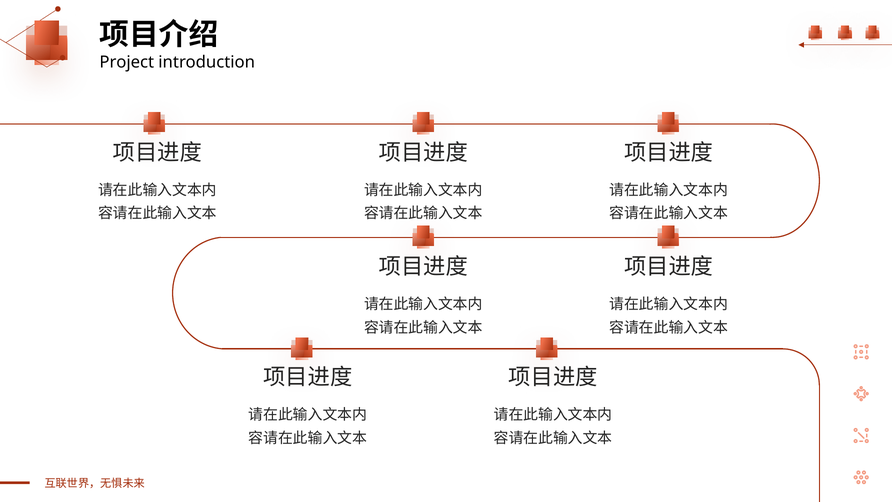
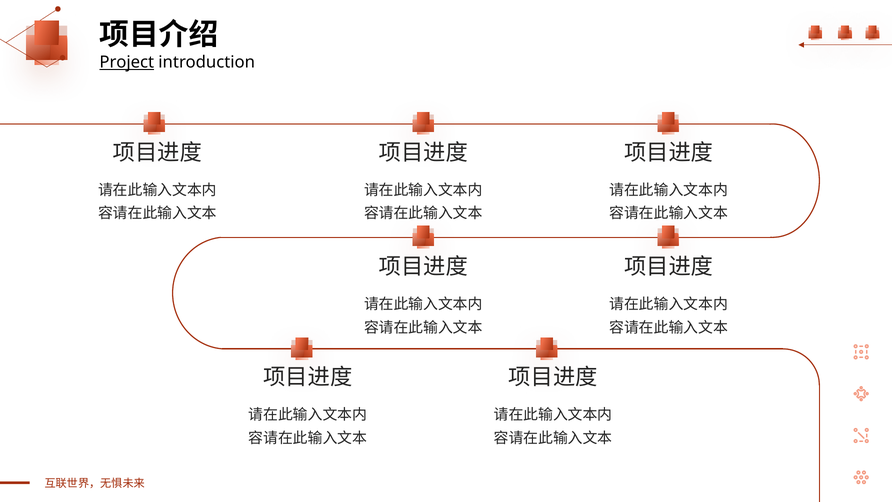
Project underline: none -> present (127, 62)
